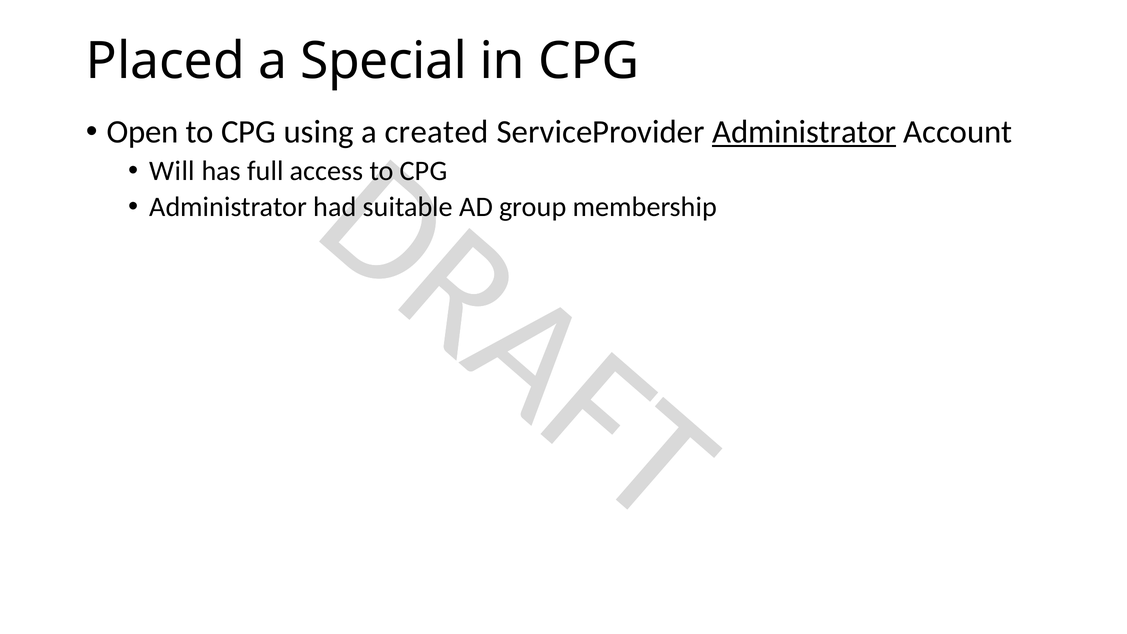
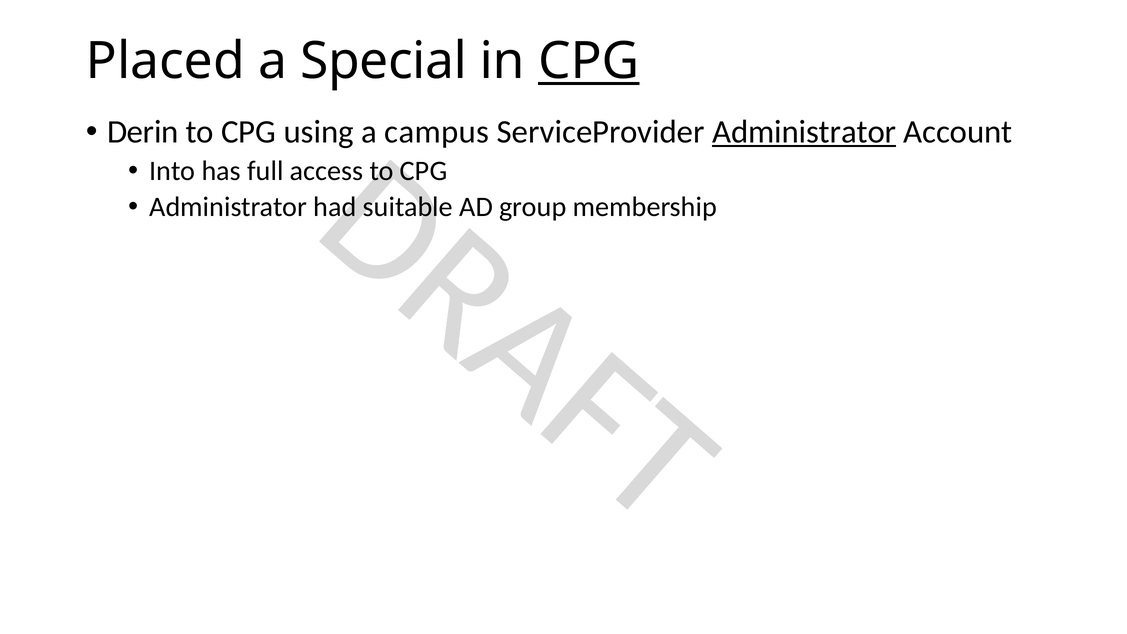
CPG underline: none -> present (589, 61)
Open: Open -> Derin (143, 132)
created: created -> campus (437, 132)
Will: Will -> Into (172, 171)
